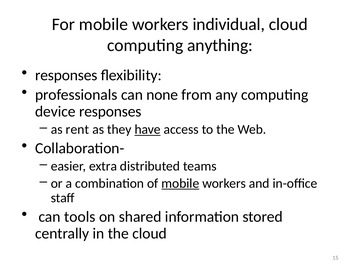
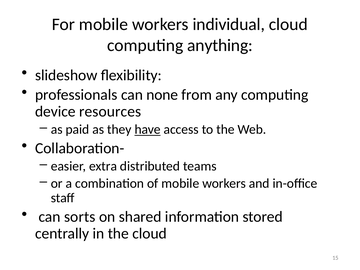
responses: responses -> slideshow (66, 75)
device responses: responses -> resources (110, 112)
rent: rent -> paid (77, 130)
mobile underline: present -> none (180, 183)
tools: tools -> sorts (80, 217)
